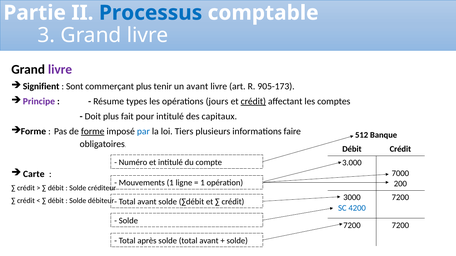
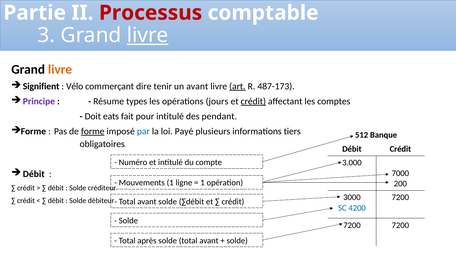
Processus colour: blue -> red (151, 13)
livre underline: none -> present (148, 35)
livre colour: purple -> orange (60, 69)
Sont: Sont -> Vélo (75, 87)
commerçant plus: plus -> dire (144, 87)
art underline: none -> present (237, 87)
905-173: 905-173 -> 487-173 (276, 87)
Doit plus: plus -> eats (111, 117)
capitaux: capitaux -> pendant (219, 117)
Tiers: Tiers -> Payé (184, 132)
faire: faire -> tiers (292, 132)
Carte: Carte -> Débit (34, 174)
